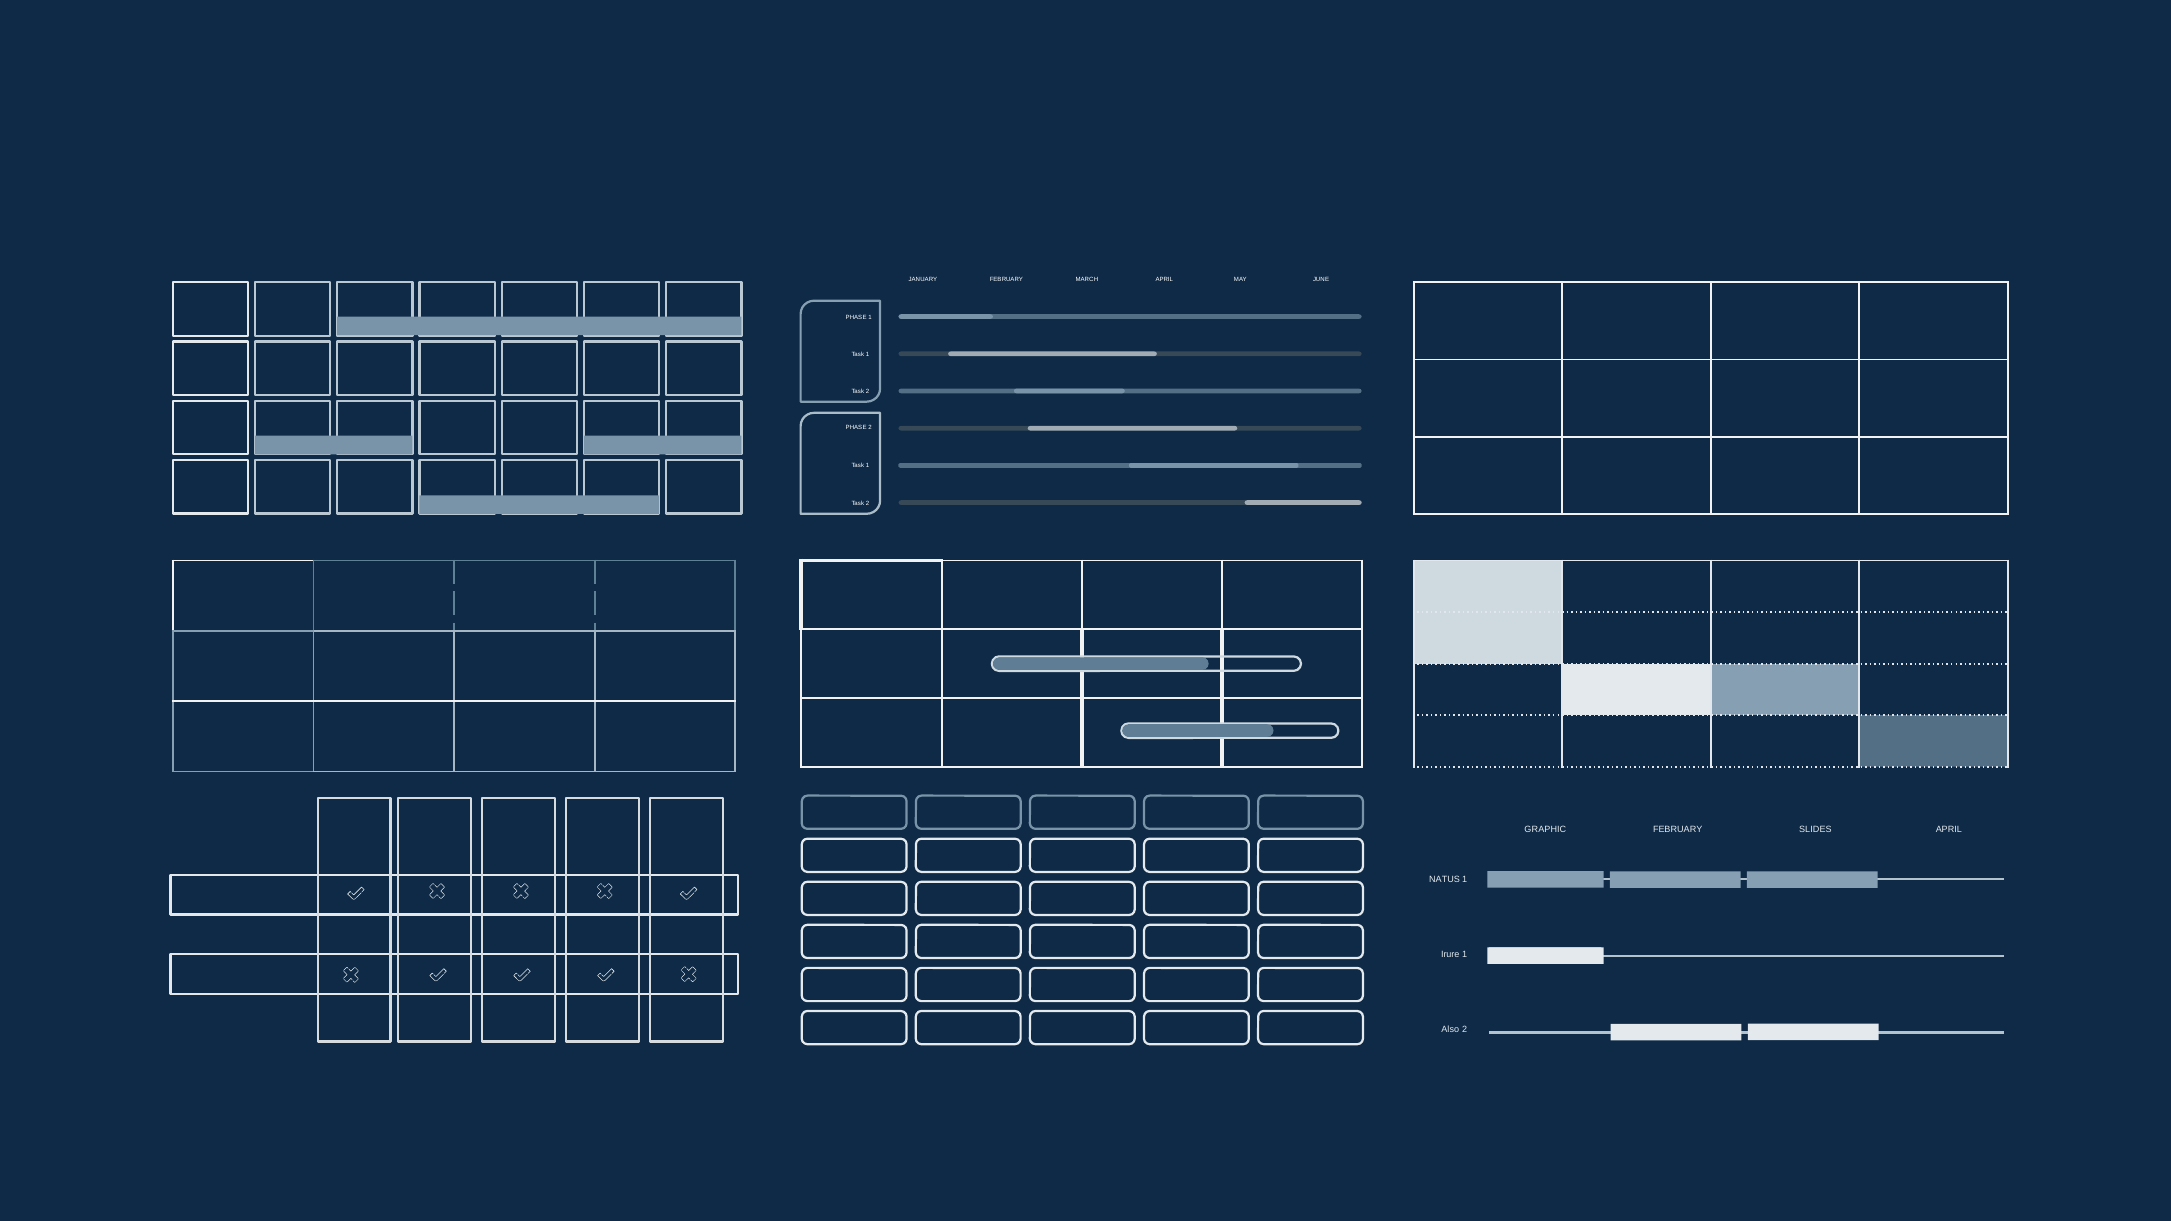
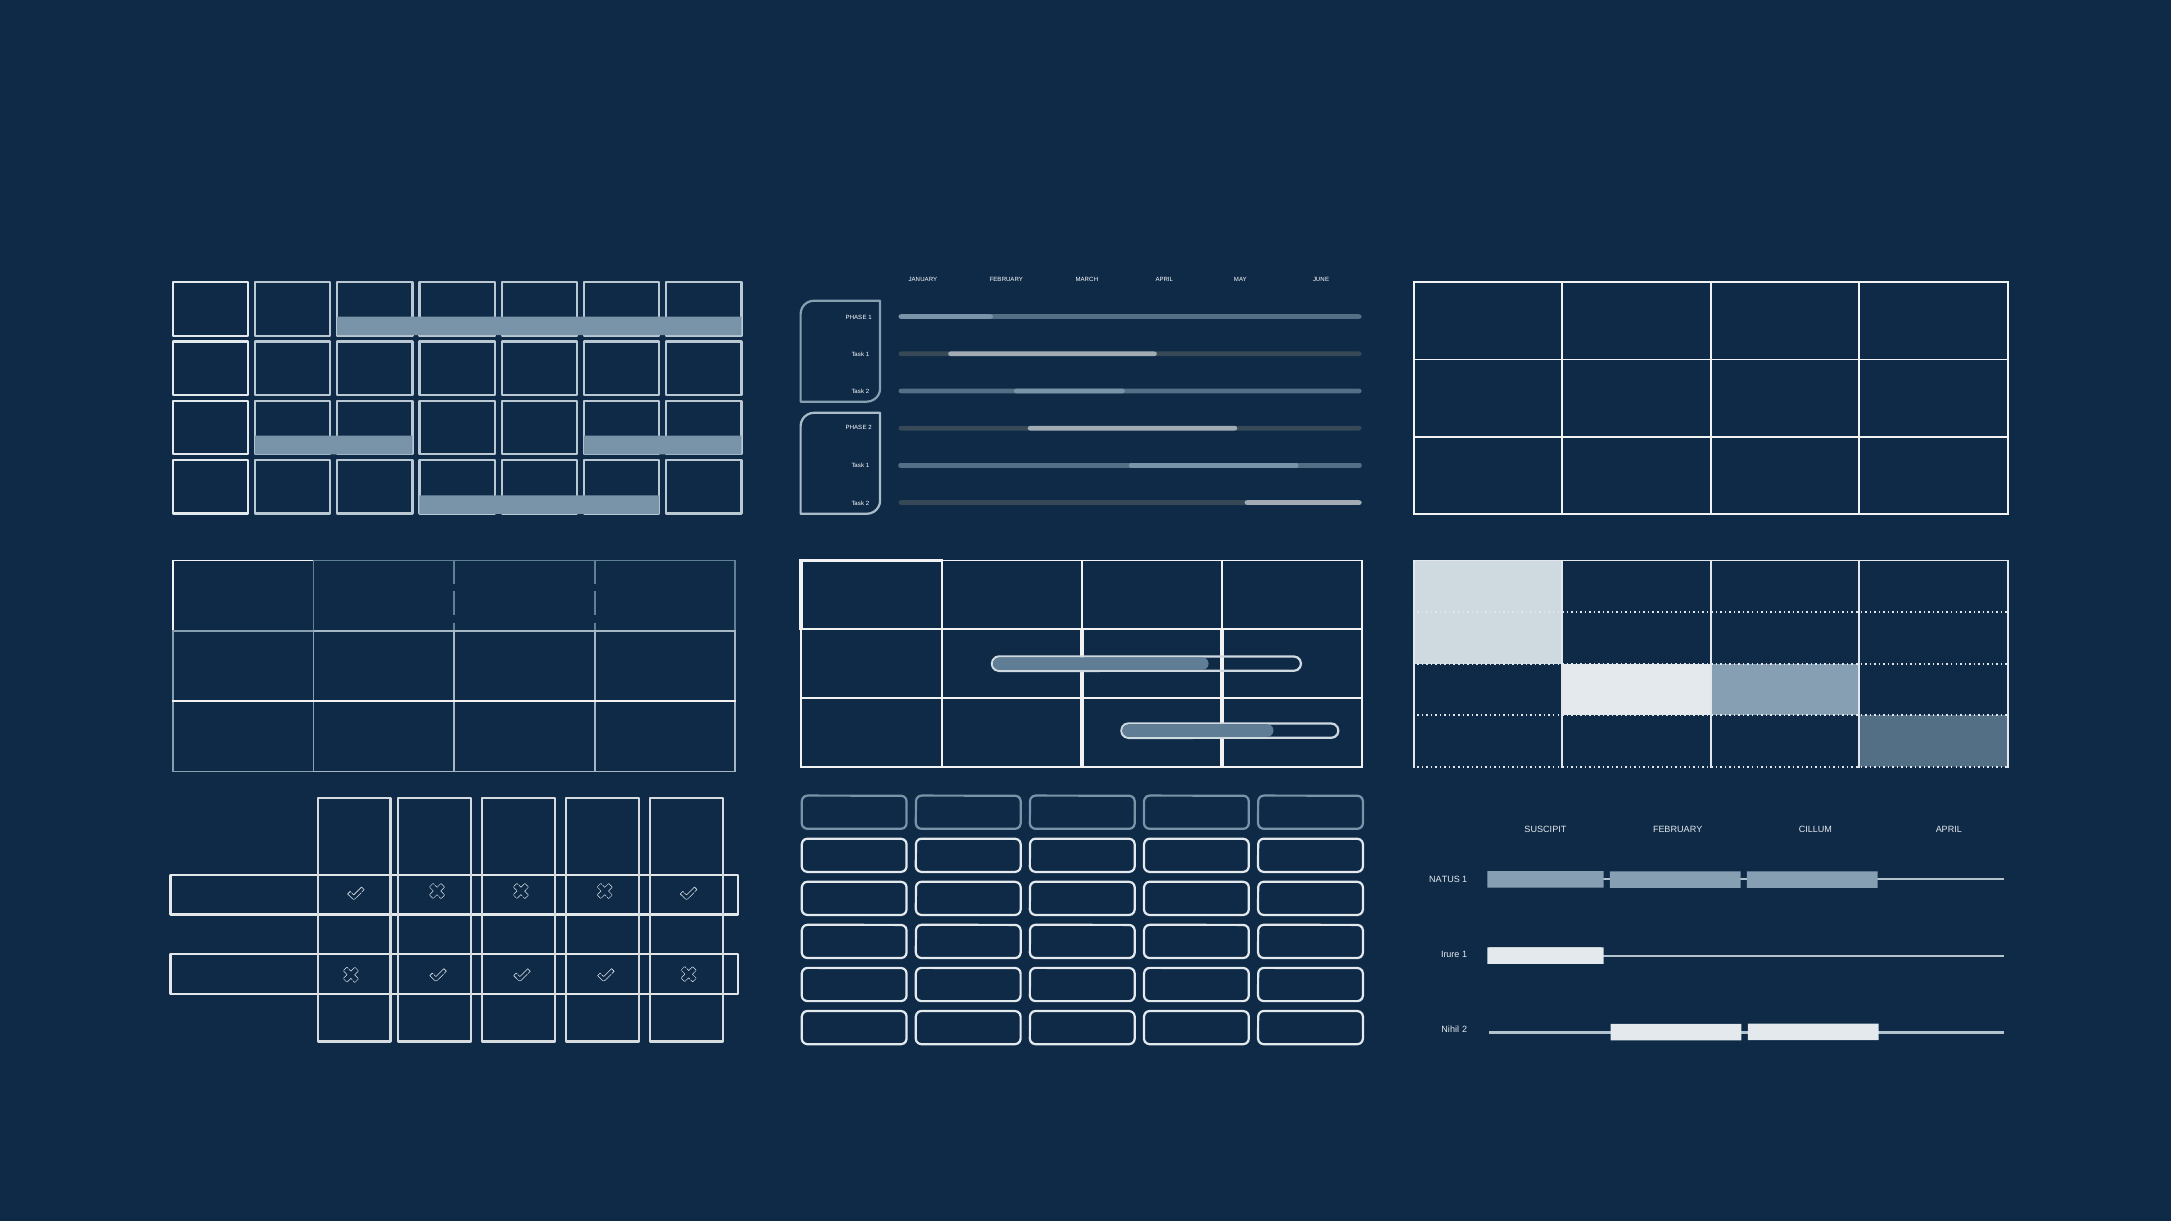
GRAPHIC: GRAPHIC -> SUSCIPIT (1545, 830)
SLIDES: SLIDES -> CILLUM (1815, 830)
Also: Also -> Nihil (1450, 1030)
